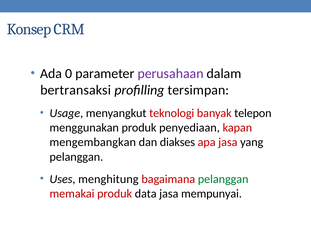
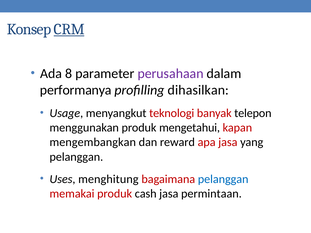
CRM underline: none -> present (69, 29)
0: 0 -> 8 (69, 74)
bertransaksi: bertransaksi -> performanya (76, 90)
tersimpan: tersimpan -> dihasilkan (198, 90)
penyediaan: penyediaan -> mengetahui (190, 128)
diakses: diakses -> reward (177, 142)
pelanggan colour: green -> blue (223, 179)
data: data -> cash (146, 194)
mempunyai: mempunyai -> permintaan (211, 194)
